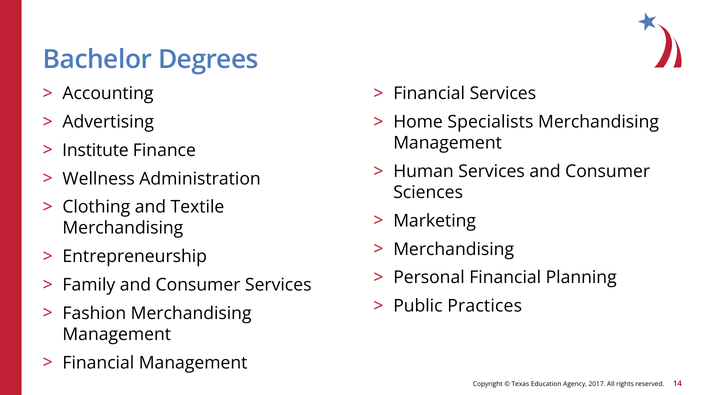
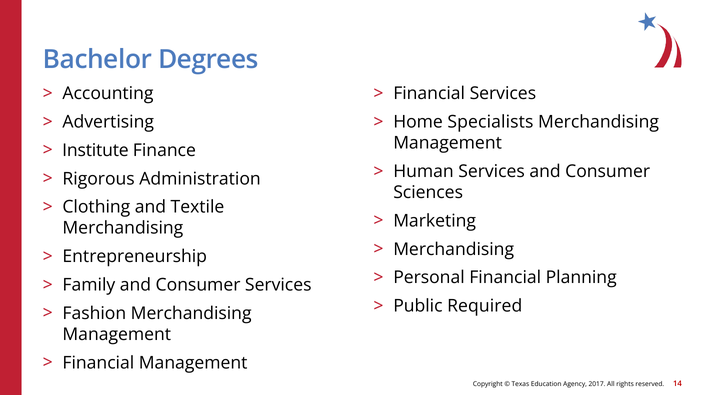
Wellness: Wellness -> Rigorous (99, 179)
Practices: Practices -> Required (485, 306)
